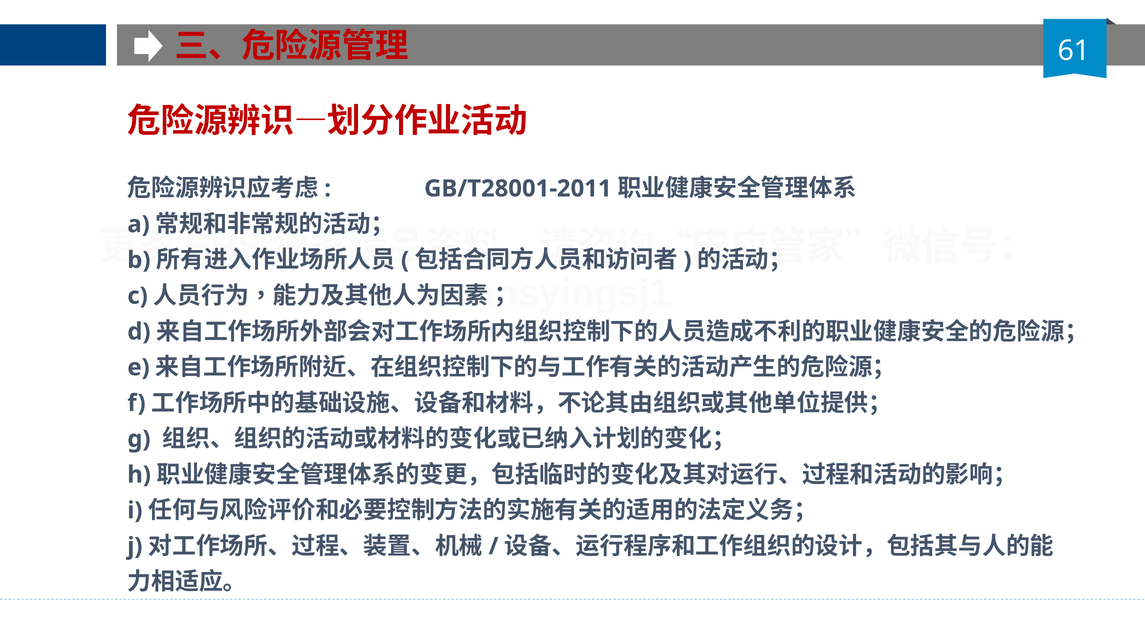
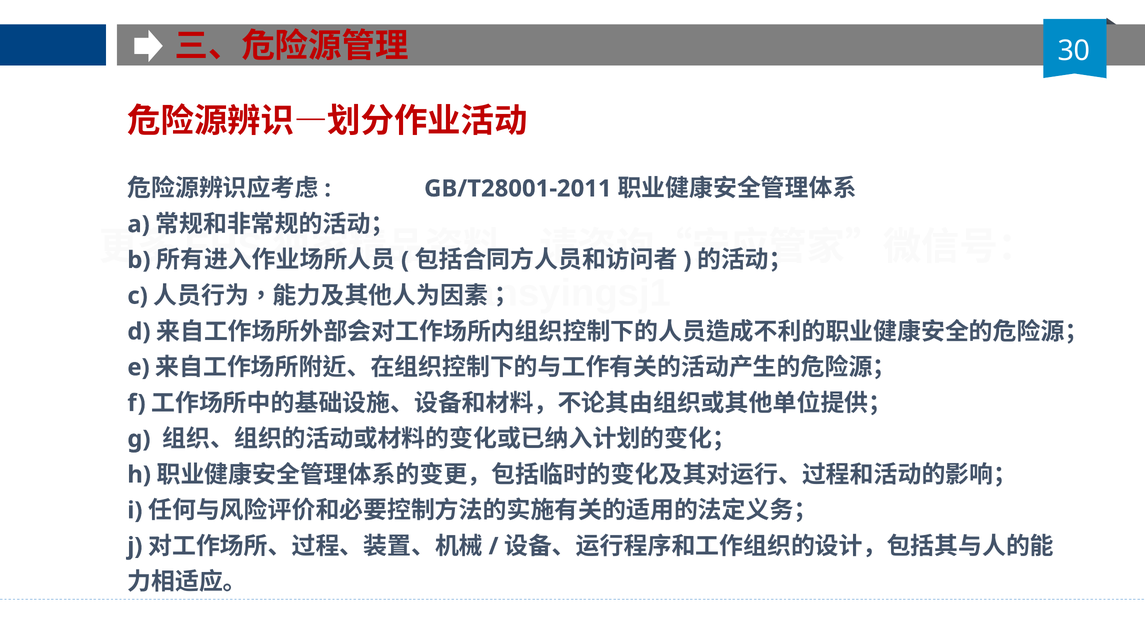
61: 61 -> 30 (1074, 51)
